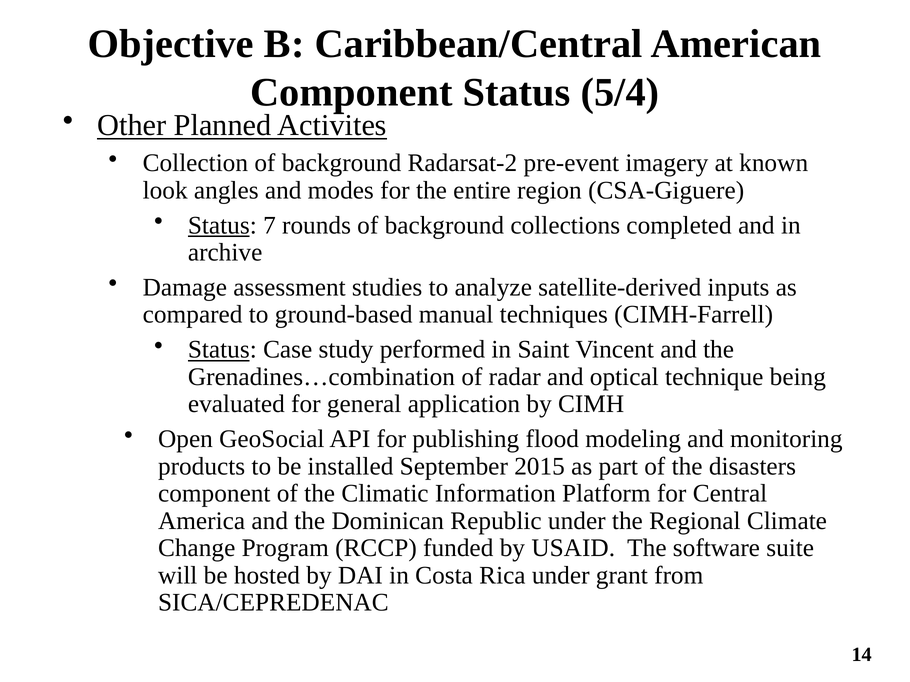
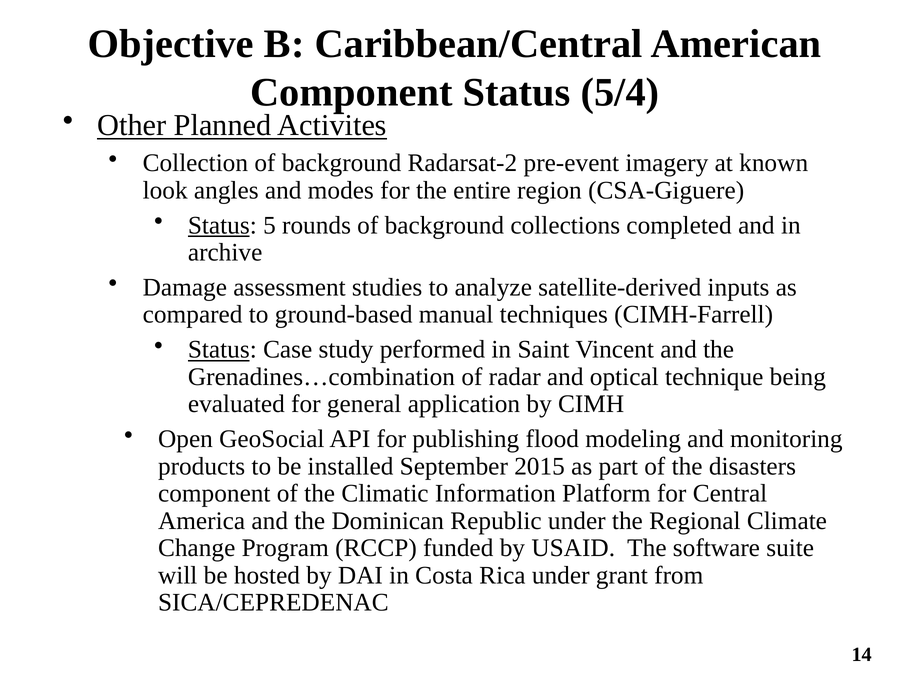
7: 7 -> 5 (269, 225)
